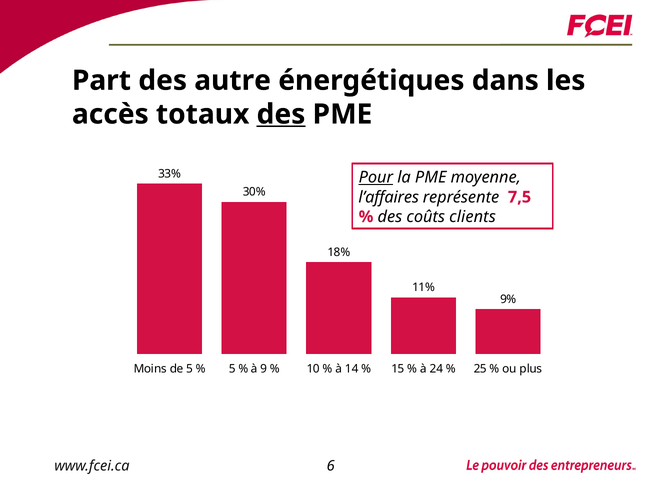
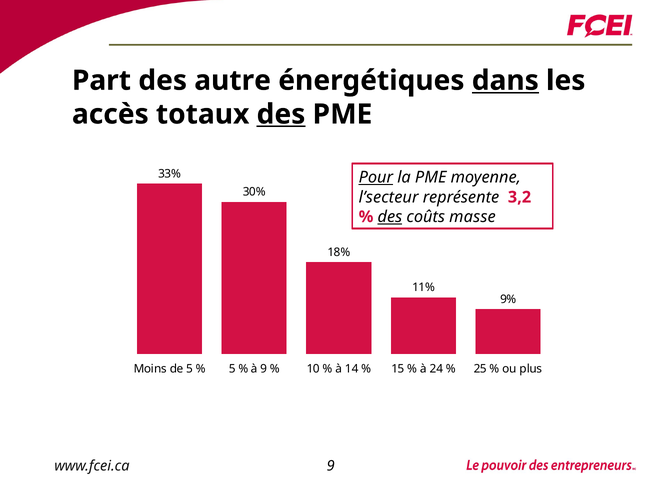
dans underline: none -> present (505, 81)
l’affaires: l’affaires -> l’secteur (389, 197)
7,5: 7,5 -> 3,2 (520, 197)
des underline: none -> present (390, 217)
clients: clients -> masse (473, 217)
6: 6 -> 9 (331, 466)
